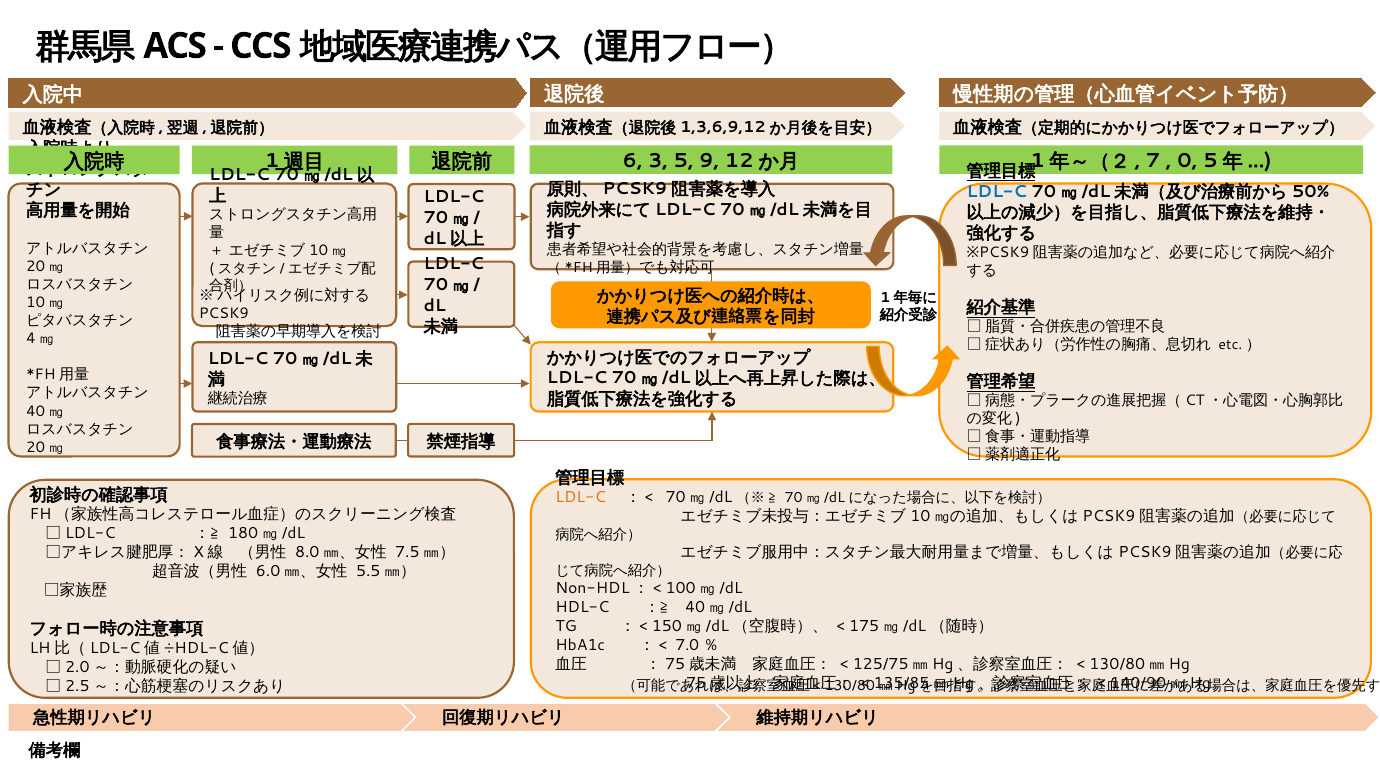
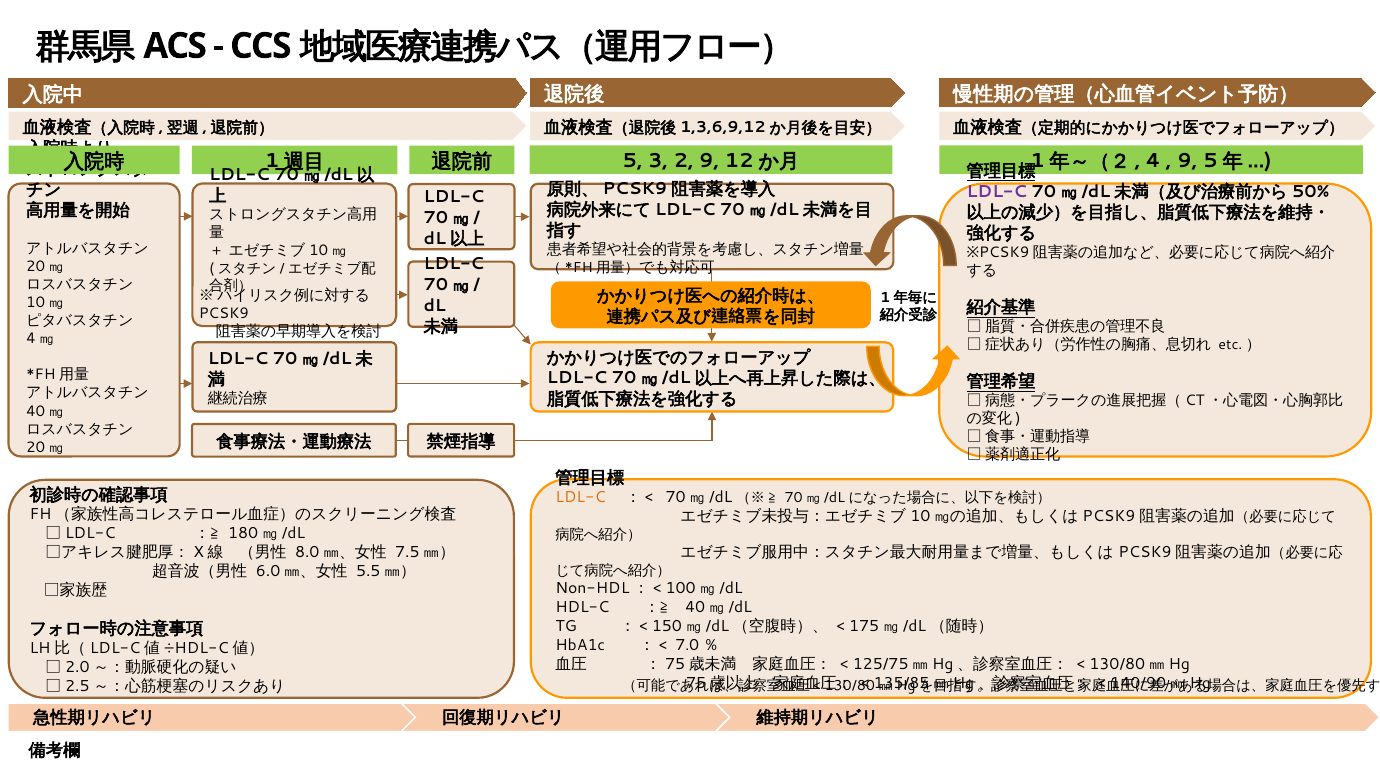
6: 6 -> 5 (633, 161)
3 5: 5 -> 2 (684, 161)
7: 7 -> 4 (1153, 161)
0: 0 -> 9 (1187, 161)
LDL-C colour: blue -> purple (997, 192)
